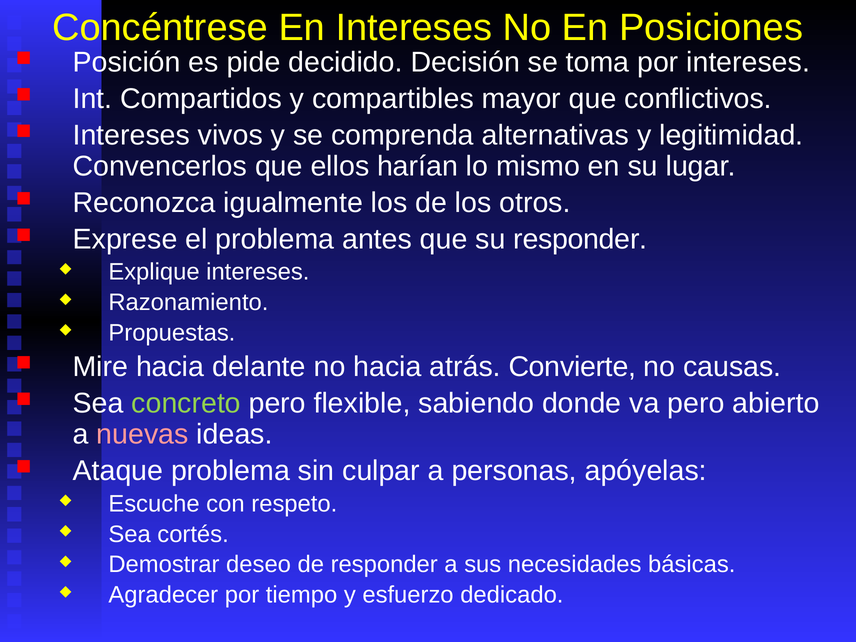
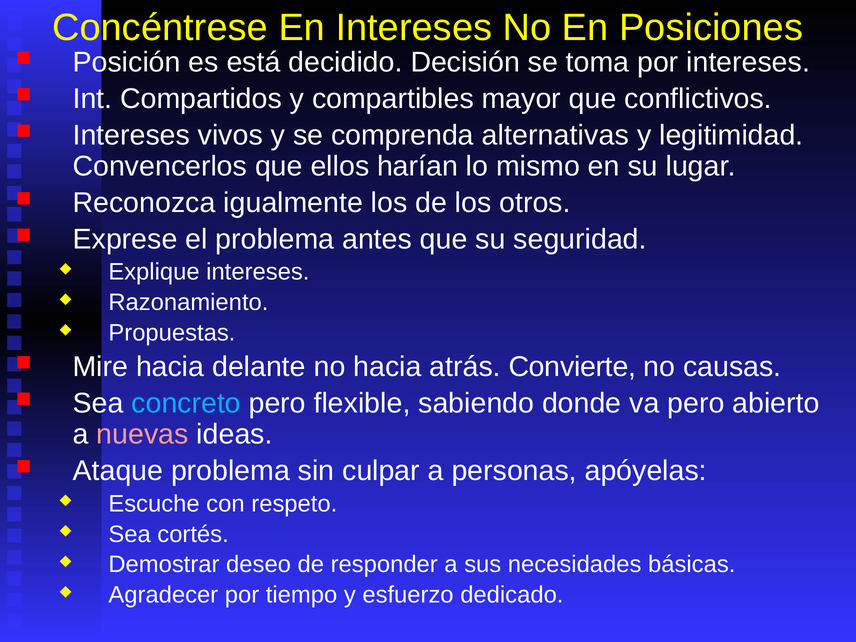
pide: pide -> está (254, 62)
su responder: responder -> seguridad (580, 239)
concreto colour: light green -> light blue (186, 403)
